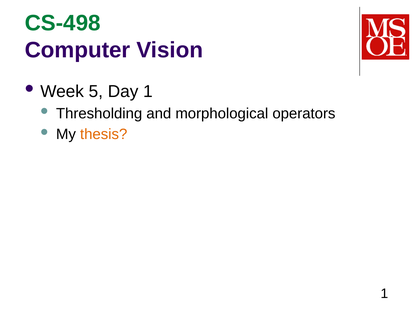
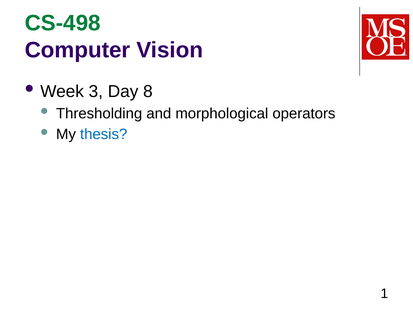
5: 5 -> 3 (96, 91)
Day 1: 1 -> 8 (148, 91)
thesis colour: orange -> blue (104, 134)
